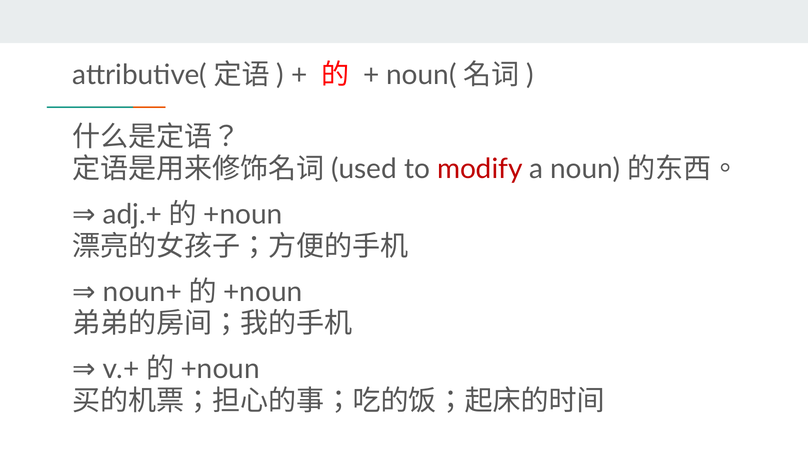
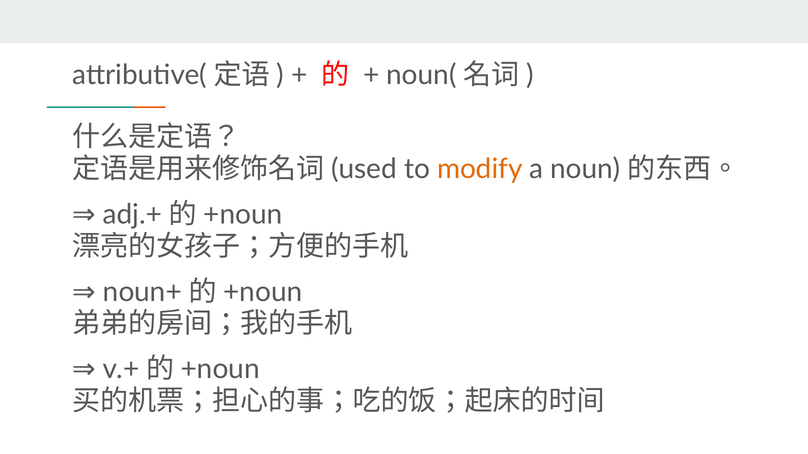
modify colour: red -> orange (480, 169)
